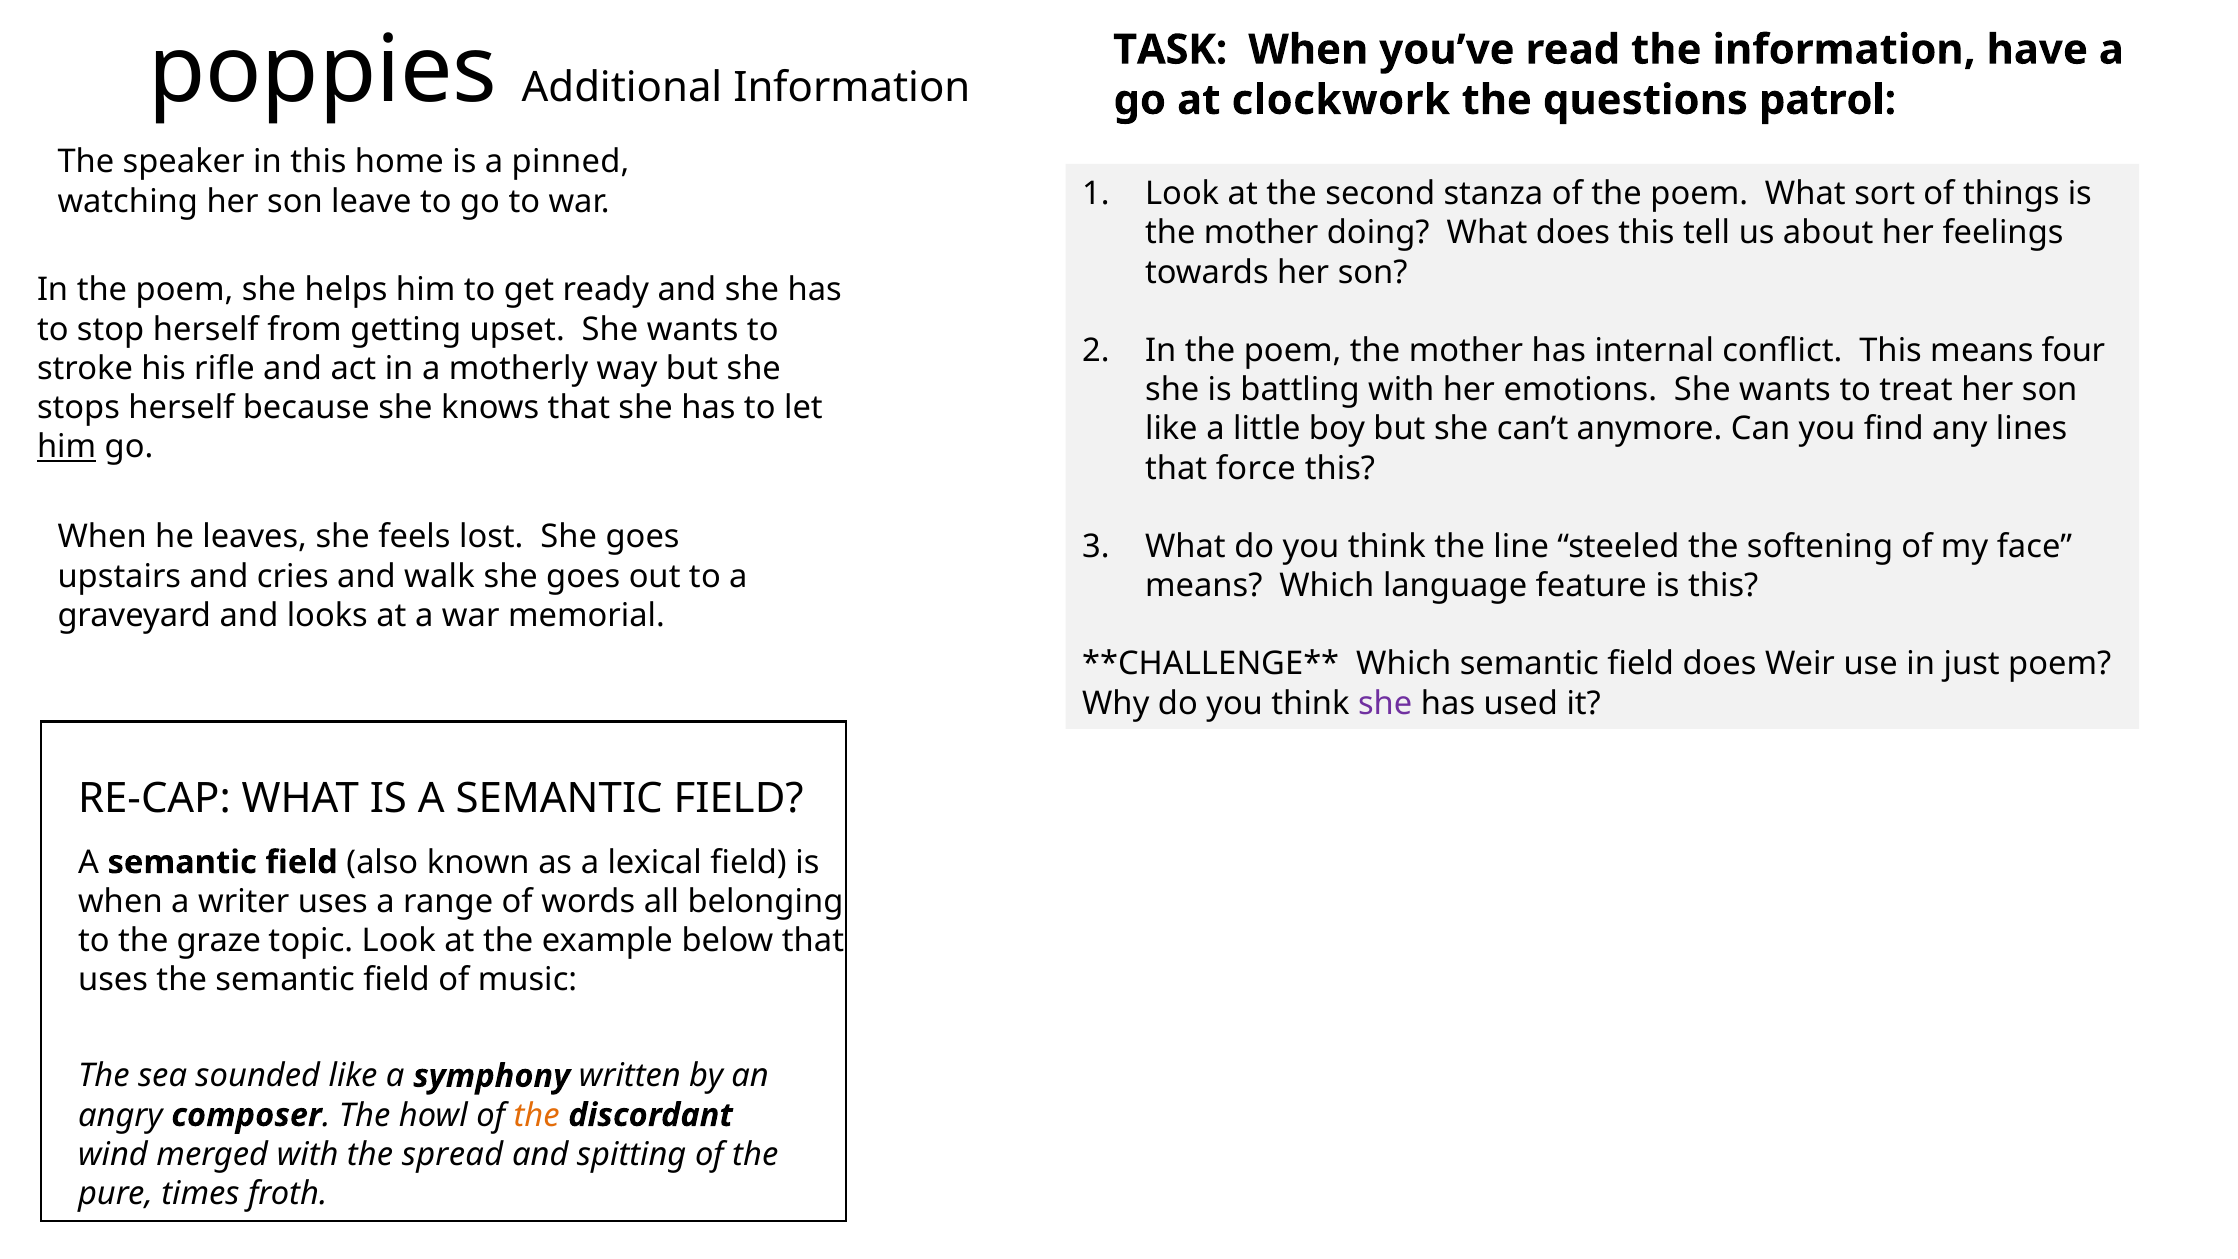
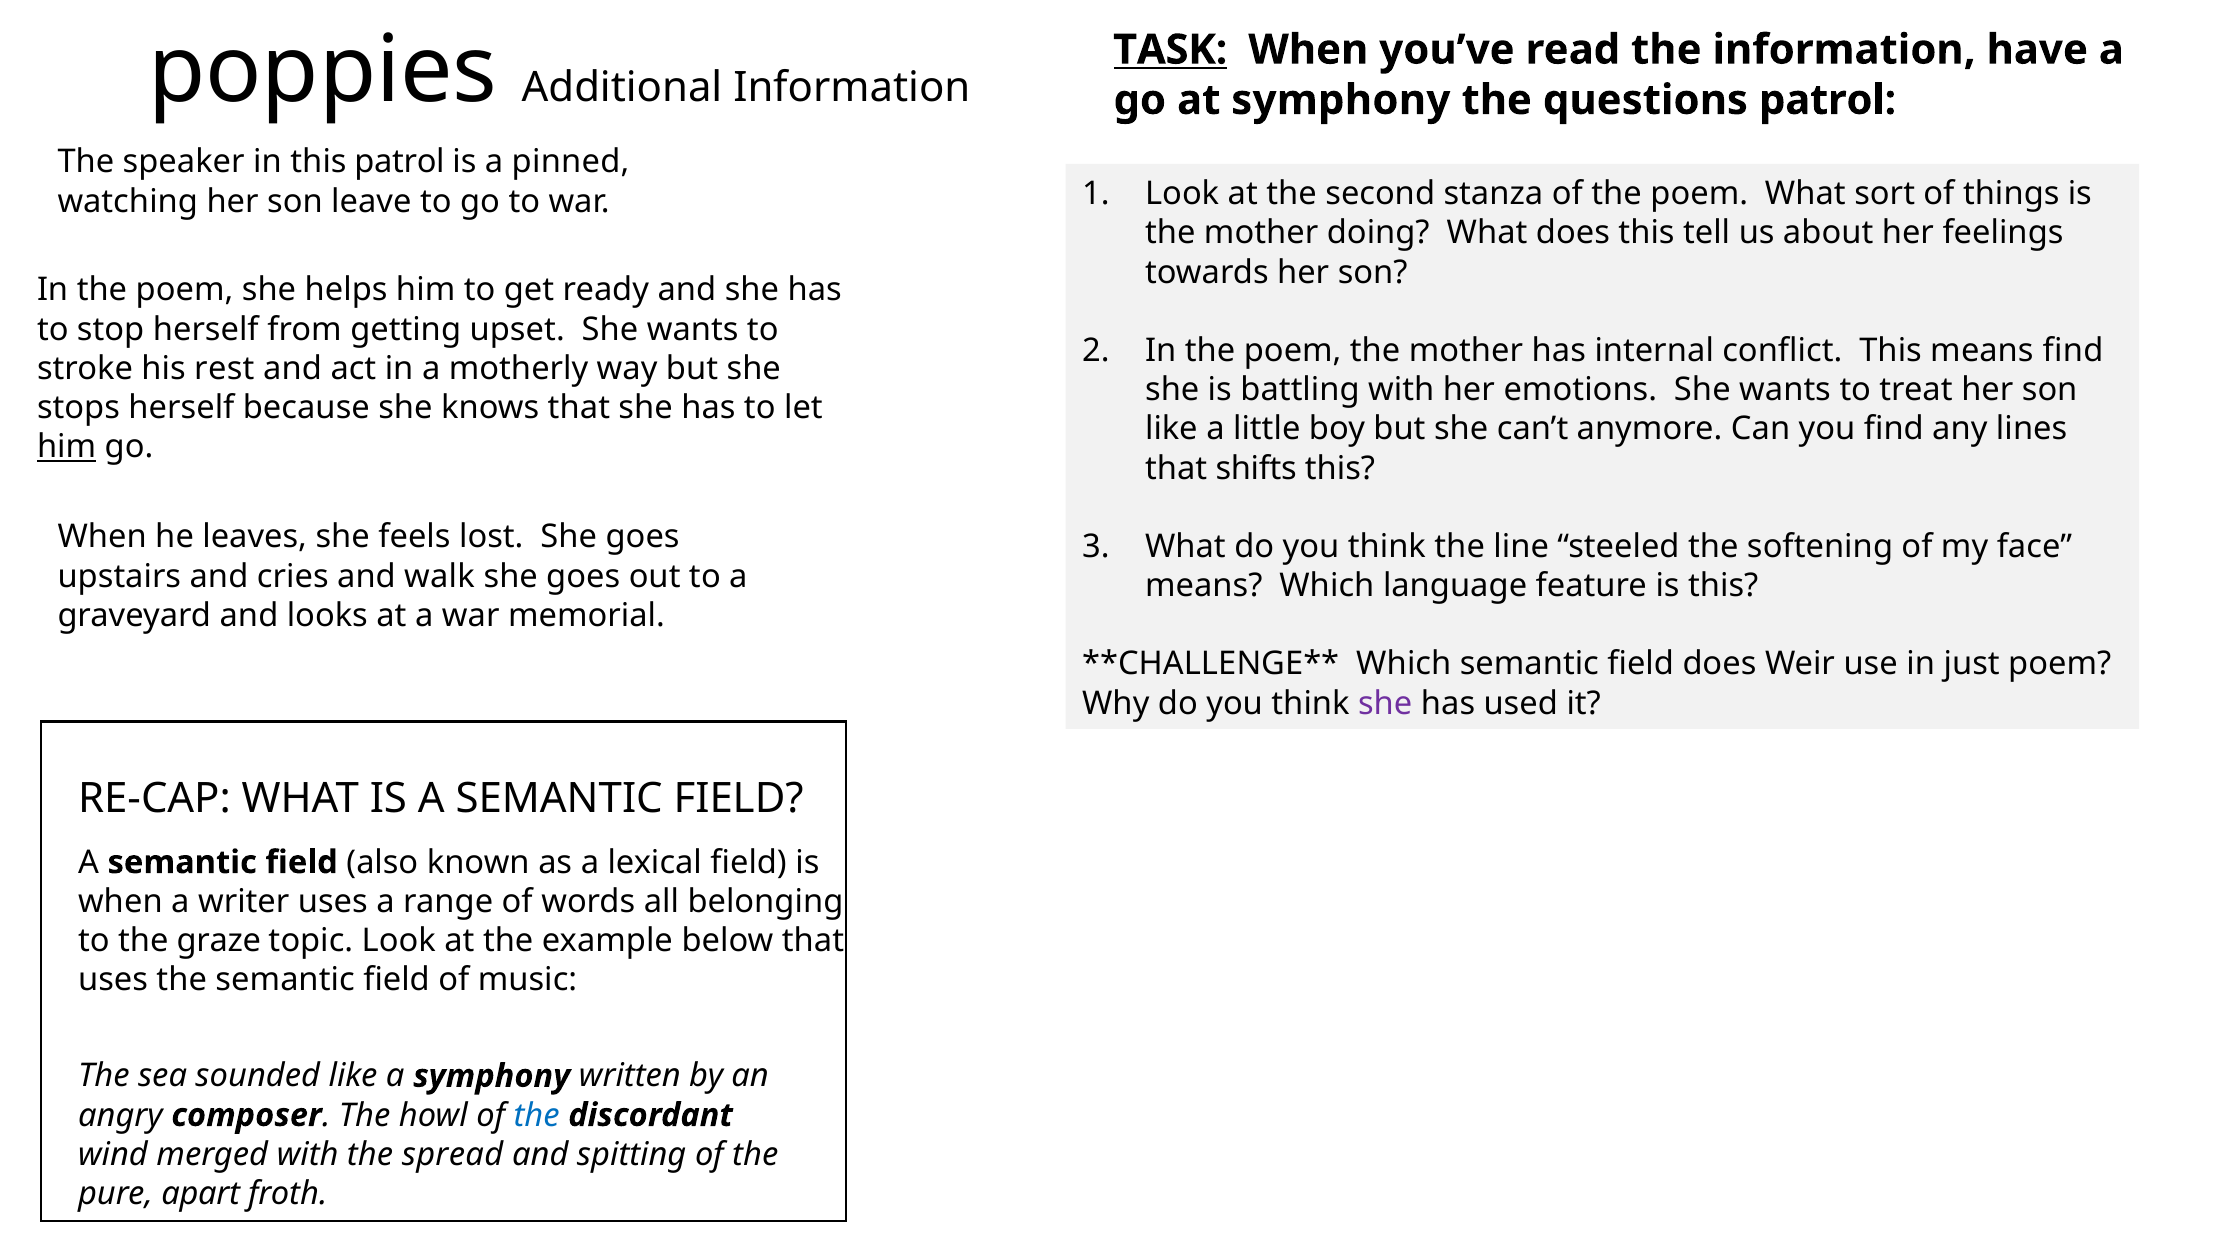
TASK underline: none -> present (1170, 50)
at clockwork: clockwork -> symphony (1341, 100)
this home: home -> patrol (400, 162)
means four: four -> find (2073, 351)
rifle: rifle -> rest (224, 368)
force: force -> shifts (1256, 468)
the colour: orange -> blue (537, 1115)
times: times -> apart (201, 1194)
